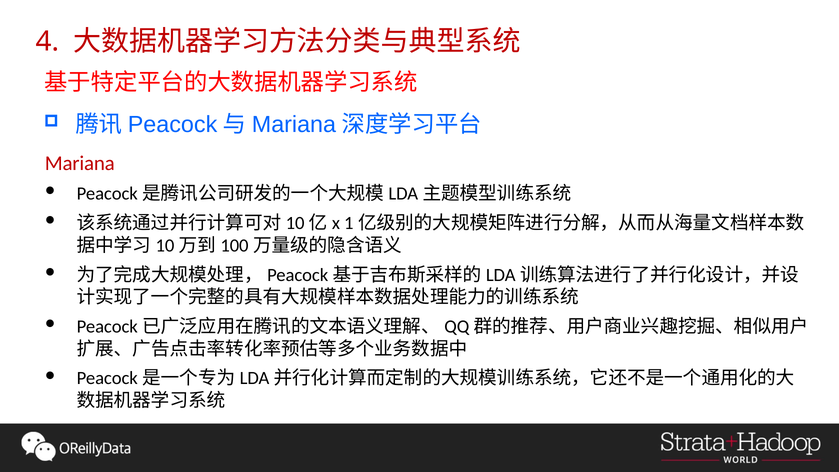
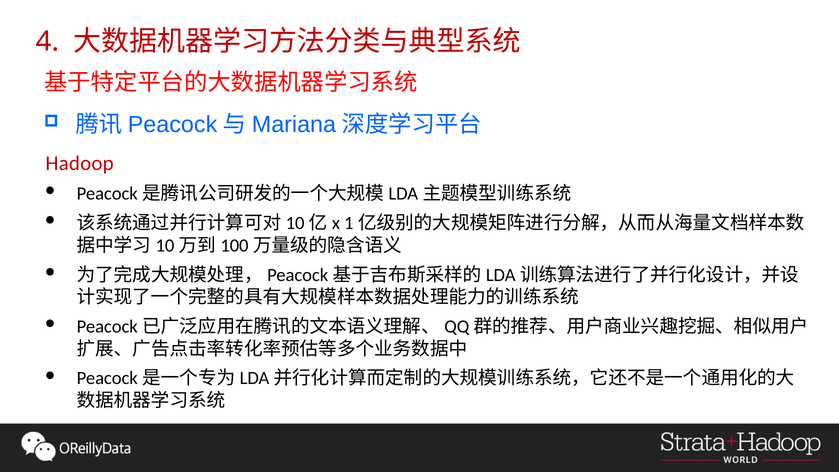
Mariana: Mariana -> Hadoop (80, 163)
